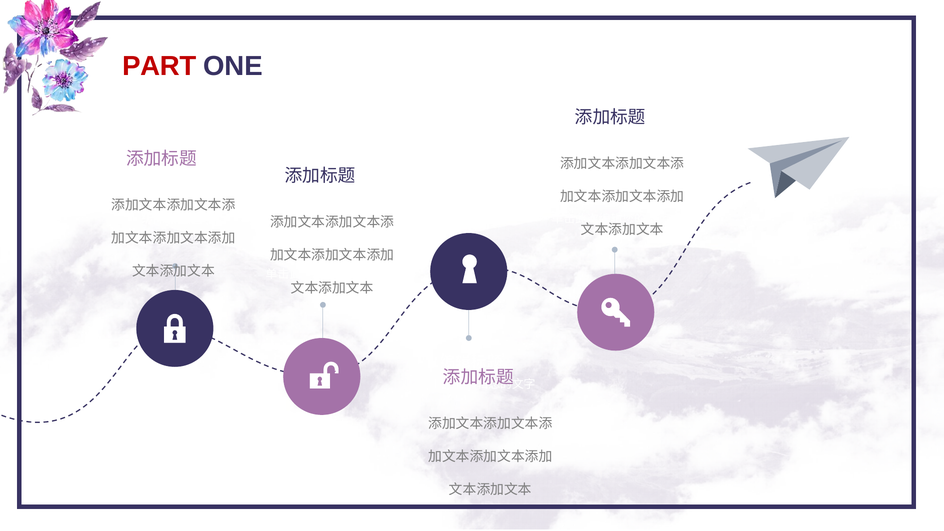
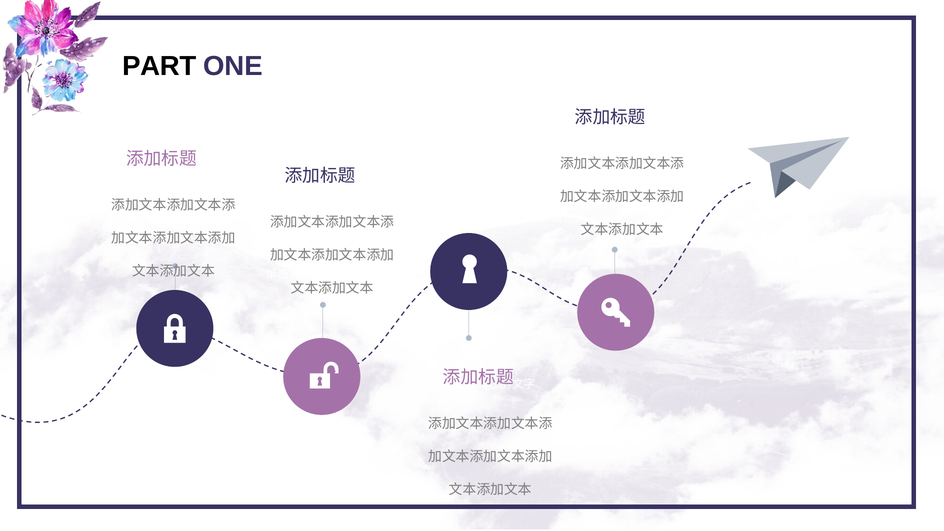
PART colour: red -> black (159, 66)
